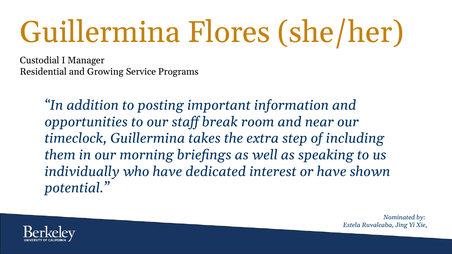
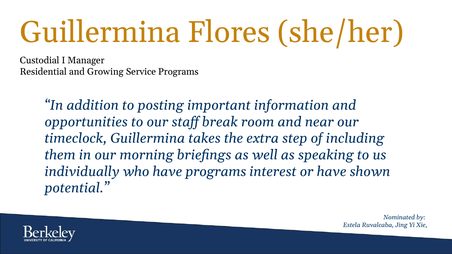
have dedicated: dedicated -> programs (216, 172)
